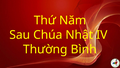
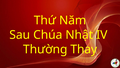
Bình: Bình -> Thay (84, 49)
